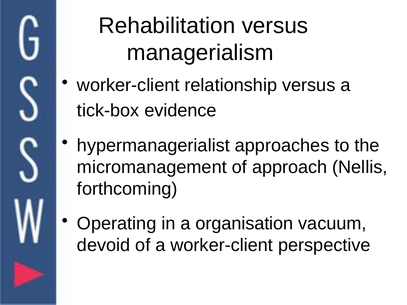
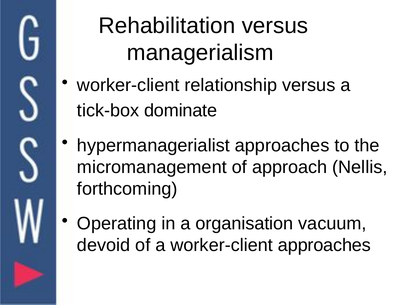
evidence: evidence -> dominate (181, 111)
worker-client perspective: perspective -> approaches (324, 246)
